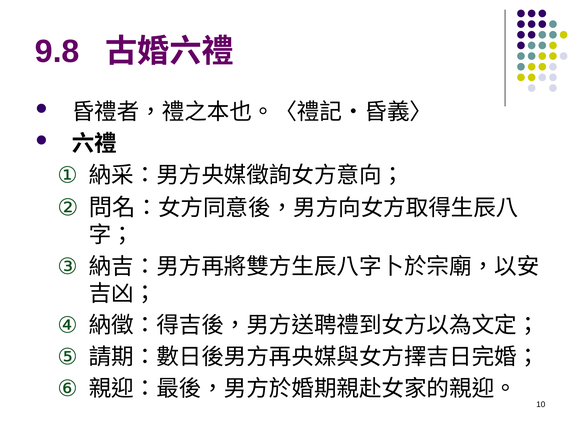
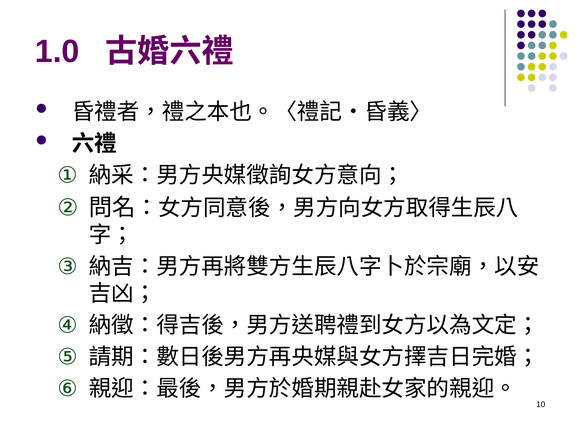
9.8: 9.8 -> 1.0 (57, 51)
